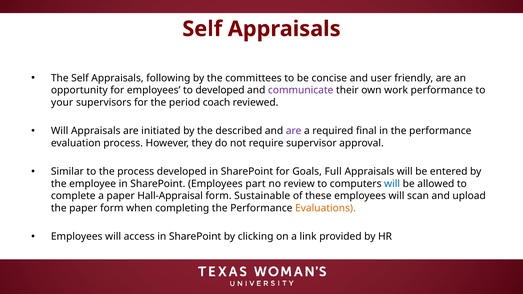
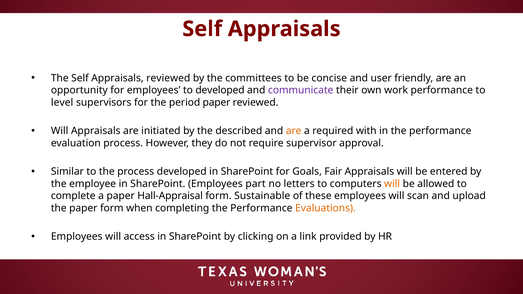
Appraisals following: following -> reviewed (168, 78)
your: your -> level (62, 102)
period coach: coach -> paper (217, 102)
are colour: purple -> orange (294, 131)
final: final -> with (366, 131)
Full: Full -> Fair (333, 172)
review: review -> letters (299, 184)
will colour: blue -> orange (392, 184)
